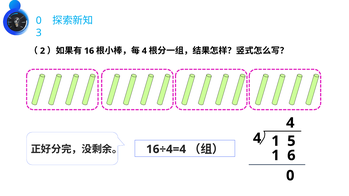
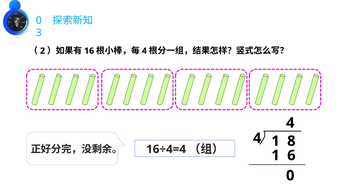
5: 5 -> 8 (291, 141)
